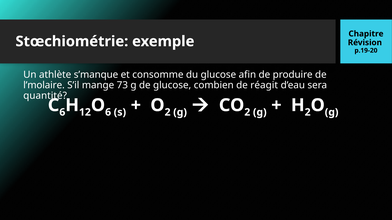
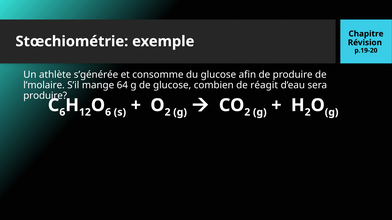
s’manque: s’manque -> s’générée (96, 75)
73: 73 -> 64 (122, 85)
quantité: quantité -> produire (45, 96)
